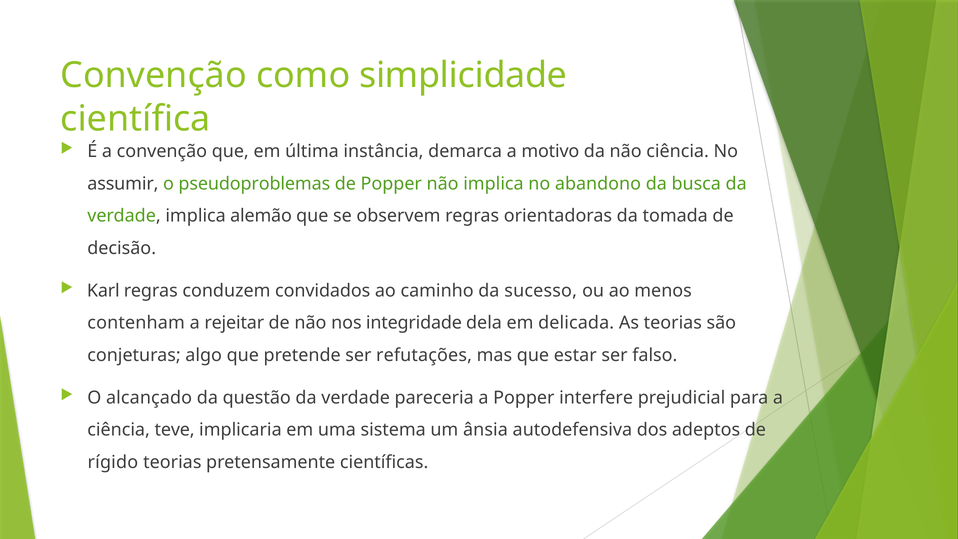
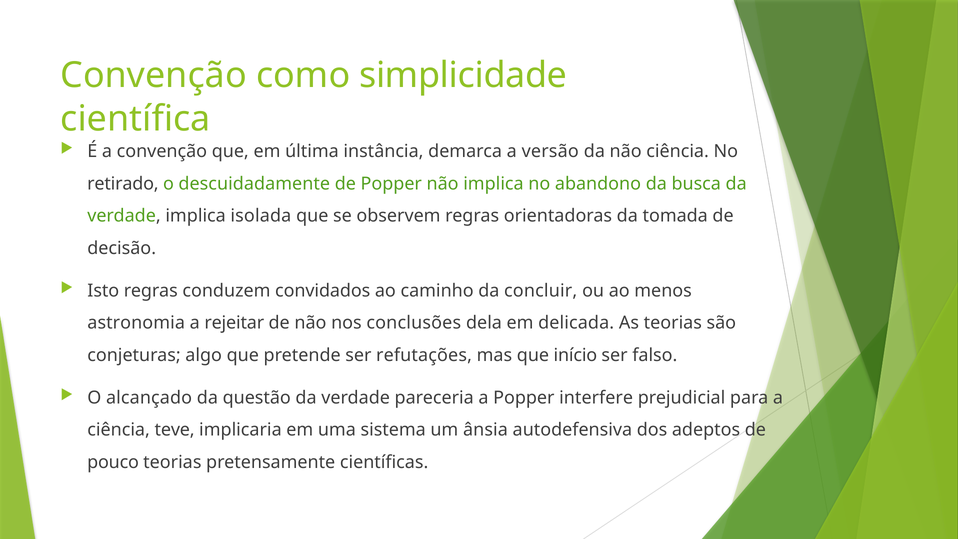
motivo: motivo -> versão (550, 151)
assumir: assumir -> retirado (123, 184)
pseudoproblemas: pseudoproblemas -> descuidadamente (254, 184)
alemão: alemão -> isolada (261, 216)
Karl: Karl -> Isto (103, 291)
sucesso: sucesso -> concluir (541, 291)
contenham: contenham -> astronomia (136, 323)
integridade: integridade -> conclusões (414, 323)
estar: estar -> início (575, 355)
rígido: rígido -> pouco (113, 462)
